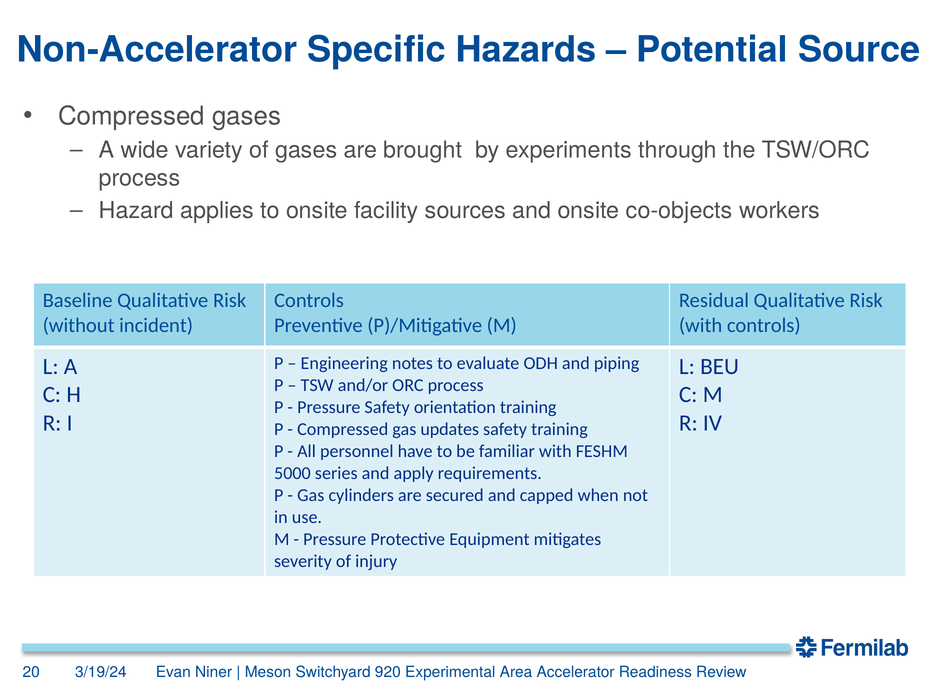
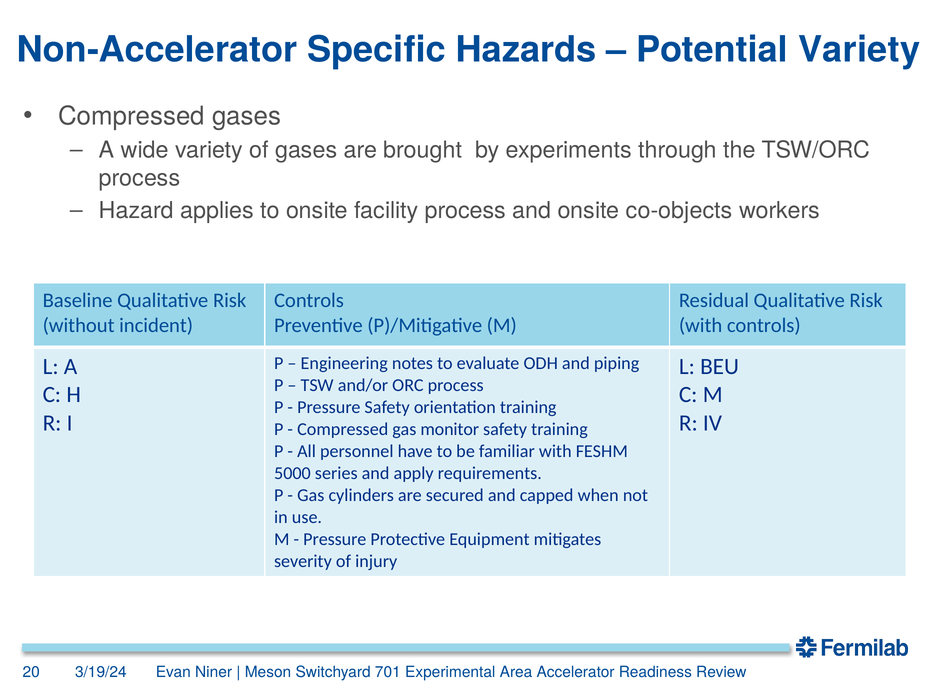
Potential Source: Source -> Variety (859, 50)
facility sources: sources -> process (465, 211)
updates: updates -> monitor (450, 429)
920: 920 -> 701 (388, 673)
